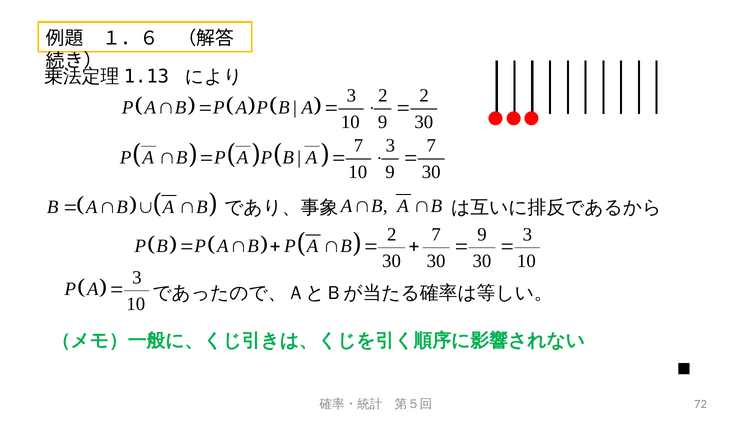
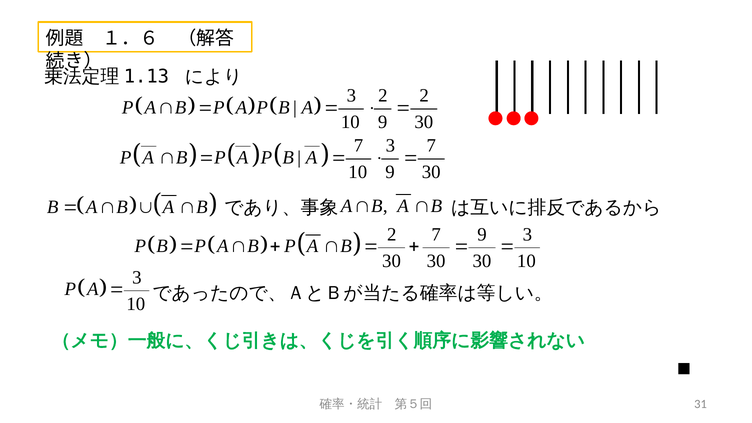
72: 72 -> 31 (701, 404)
